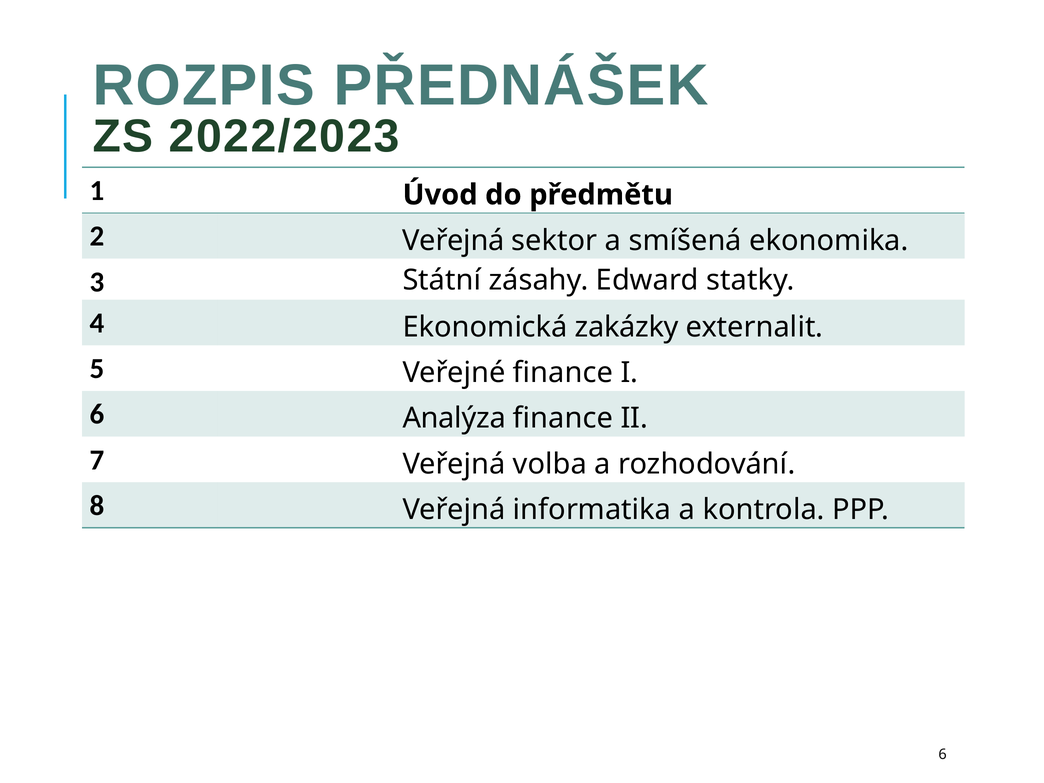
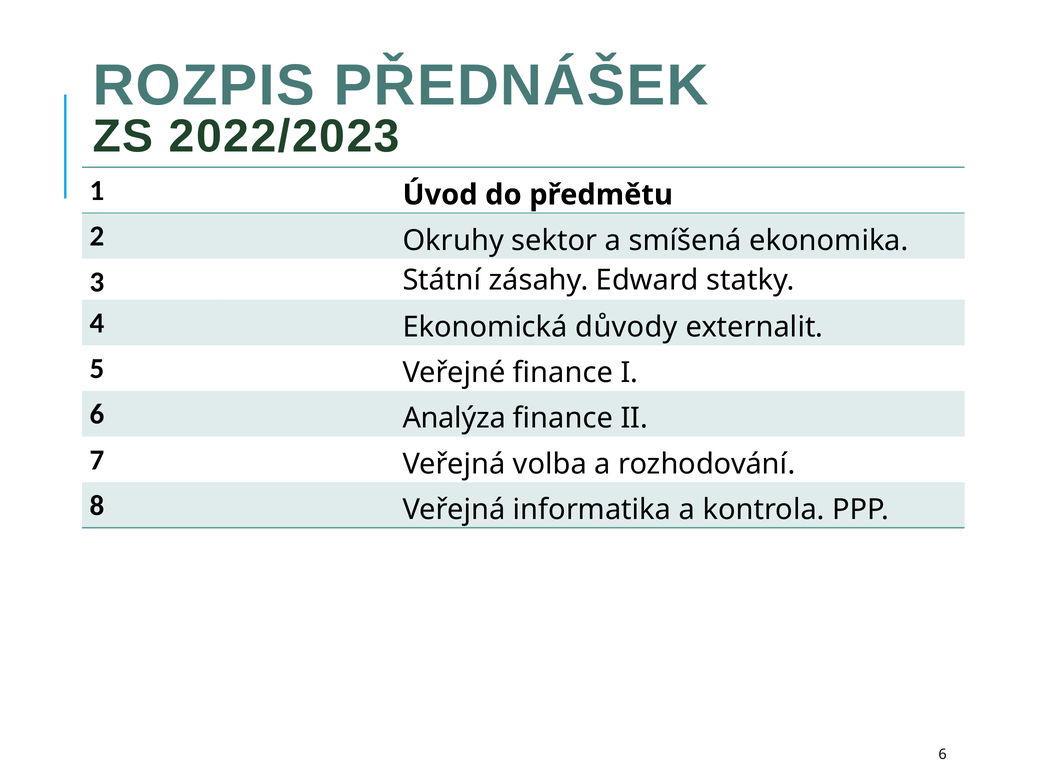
2 Veřejná: Veřejná -> Okruhy (453, 240)
zakázky: zakázky -> důvody (627, 327)
